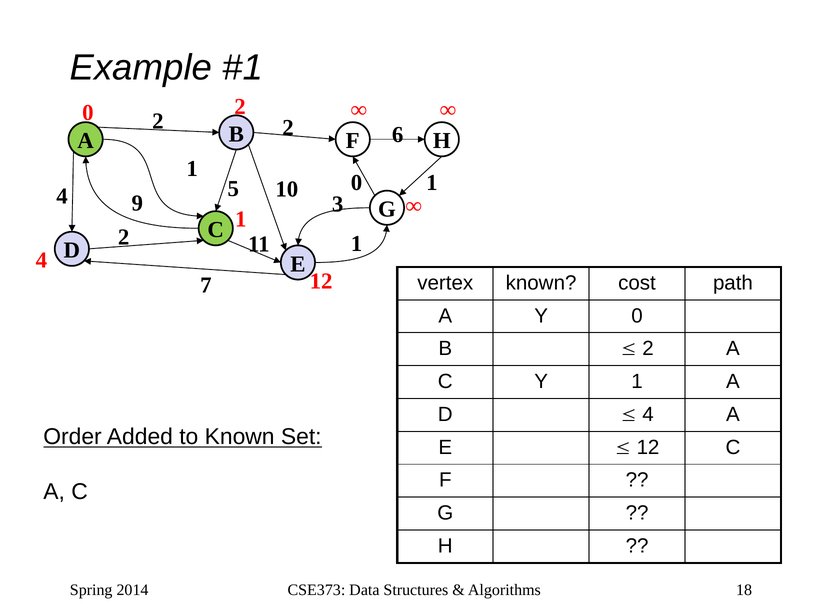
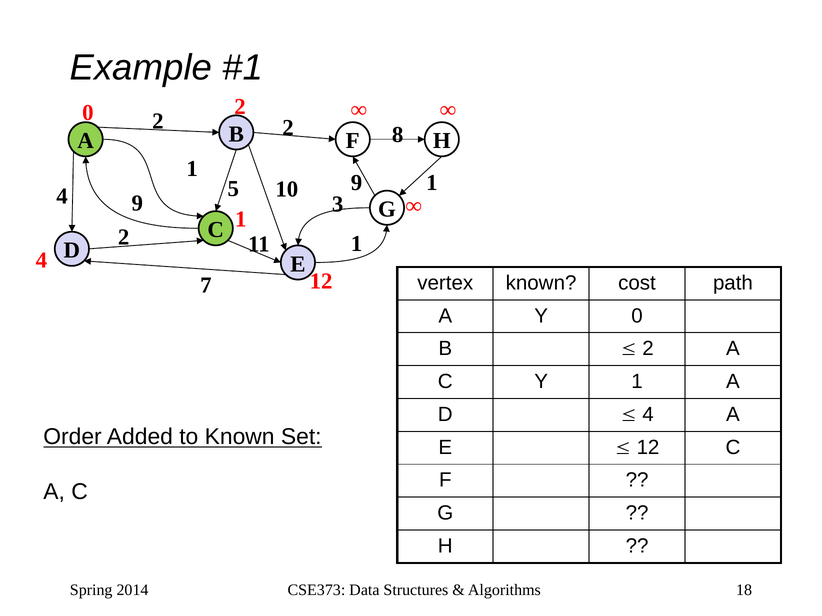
6: 6 -> 8 (398, 135)
10 0: 0 -> 9 (357, 183)
